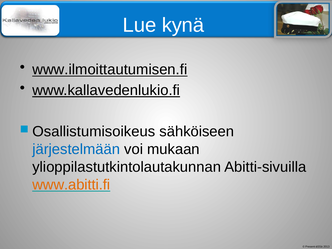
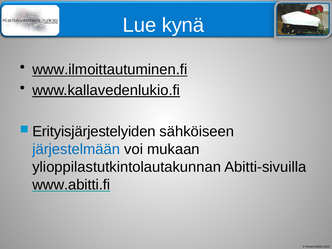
www.ilmoittautumisen.fi: www.ilmoittautumisen.fi -> www.ilmoittautuminen.fi (110, 70)
Osallistumisoikeus: Osallistumisoikeus -> Erityisjärjestelyiden (94, 132)
www.abitti.fi colour: orange -> black (71, 185)
